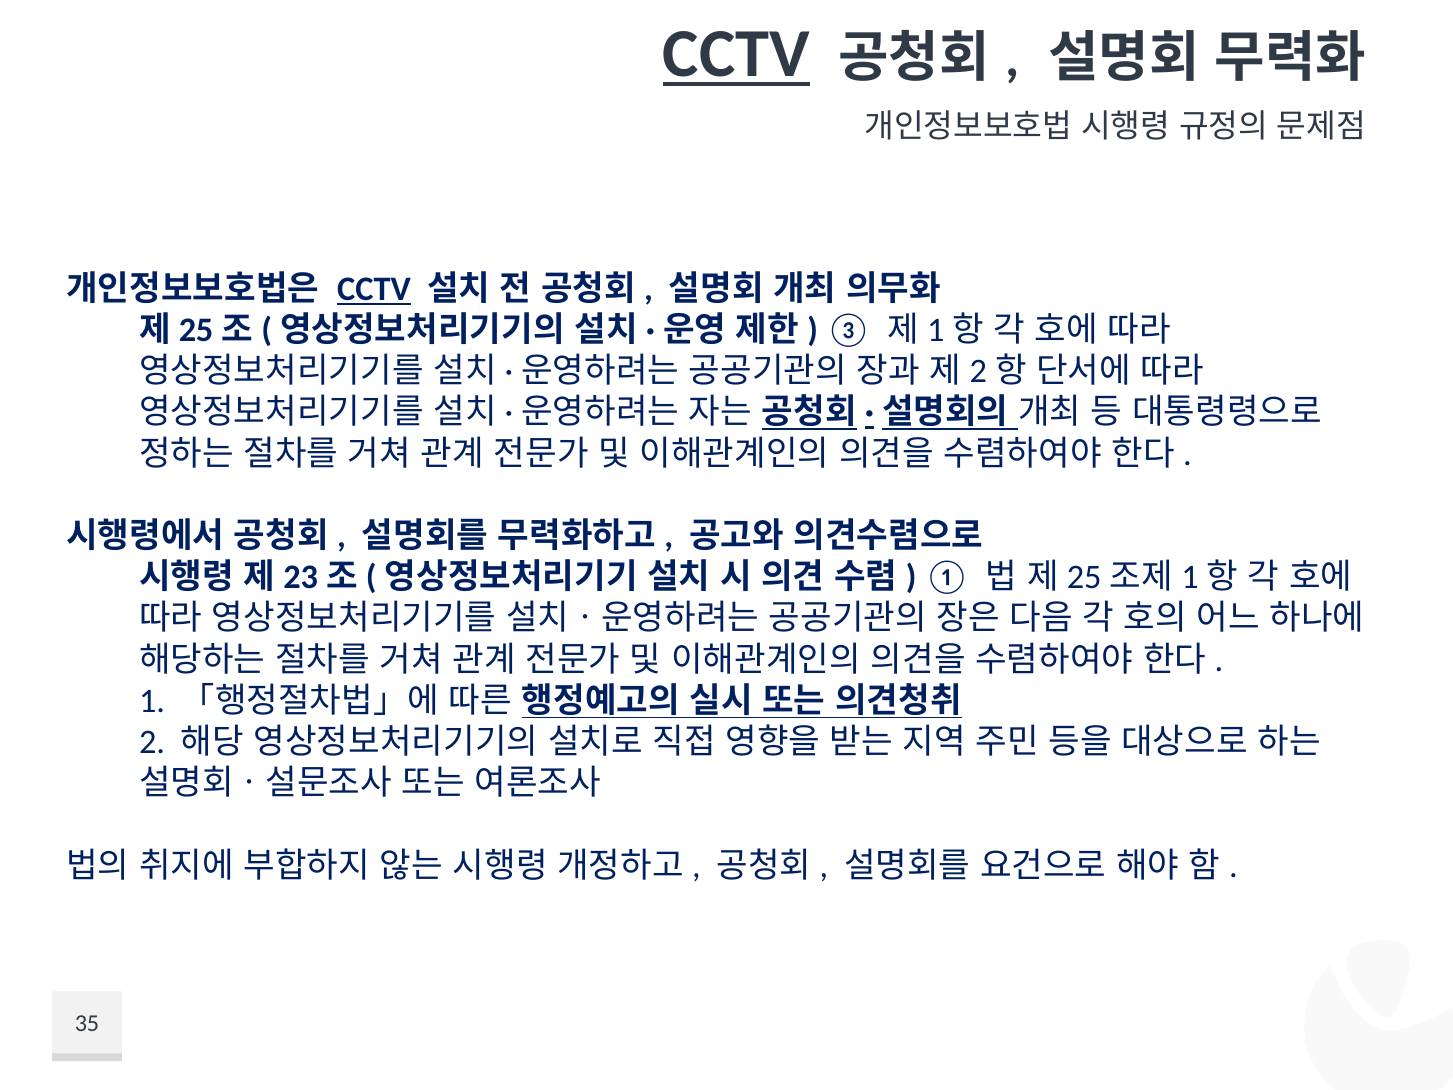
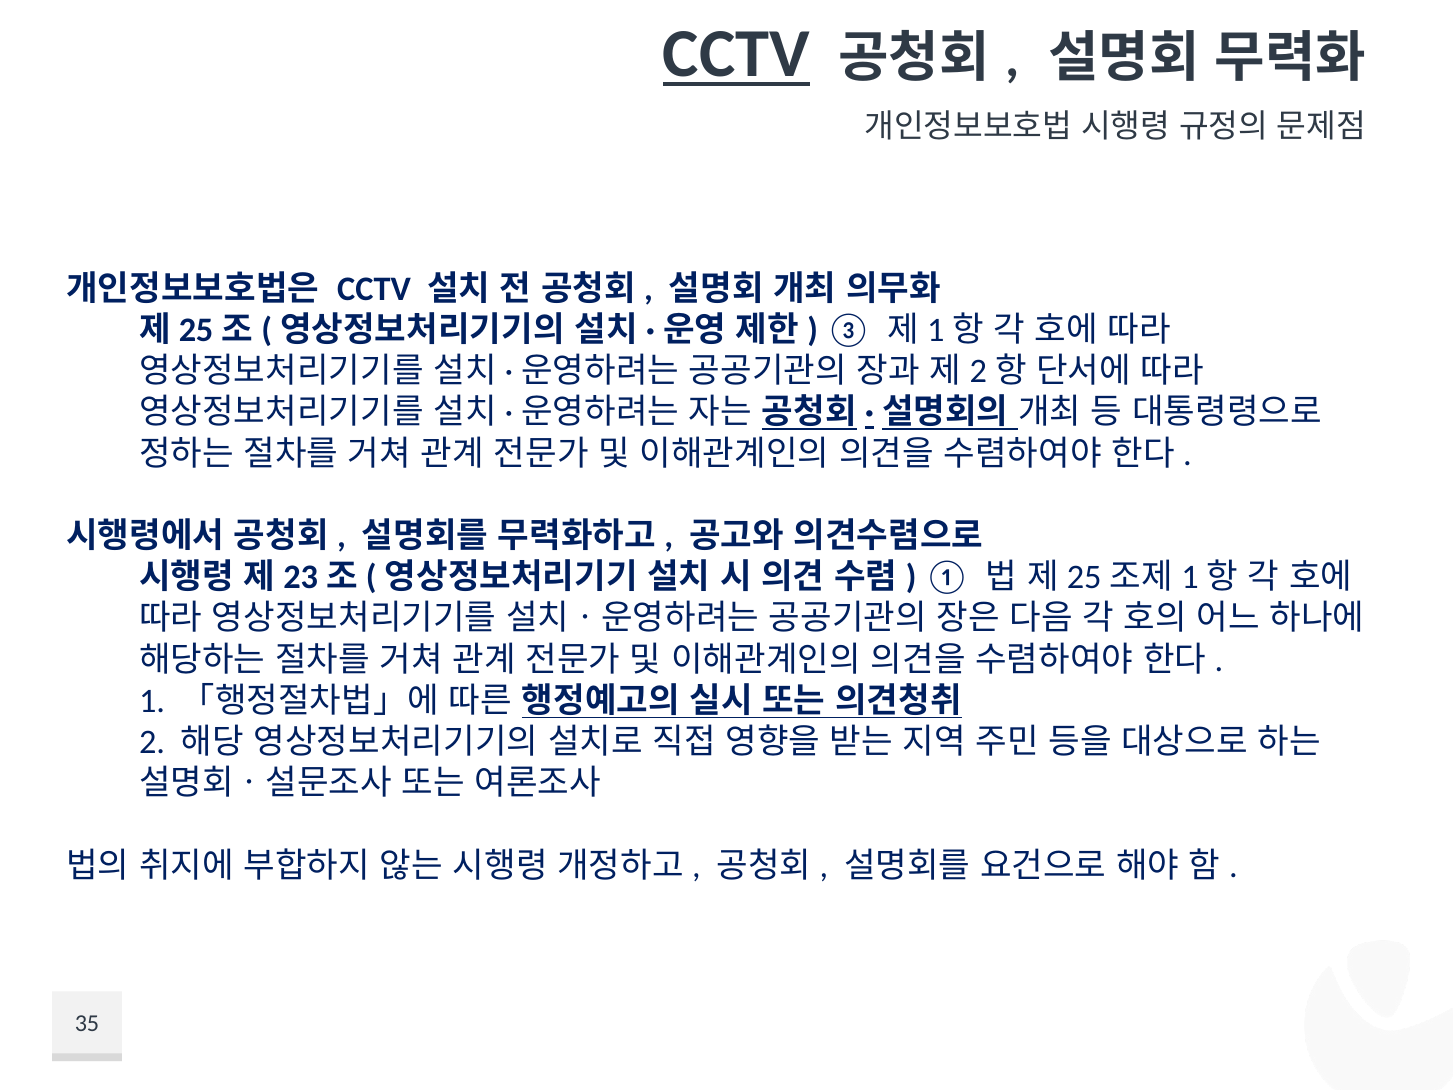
CCTV underline: present -> none (374, 289)
